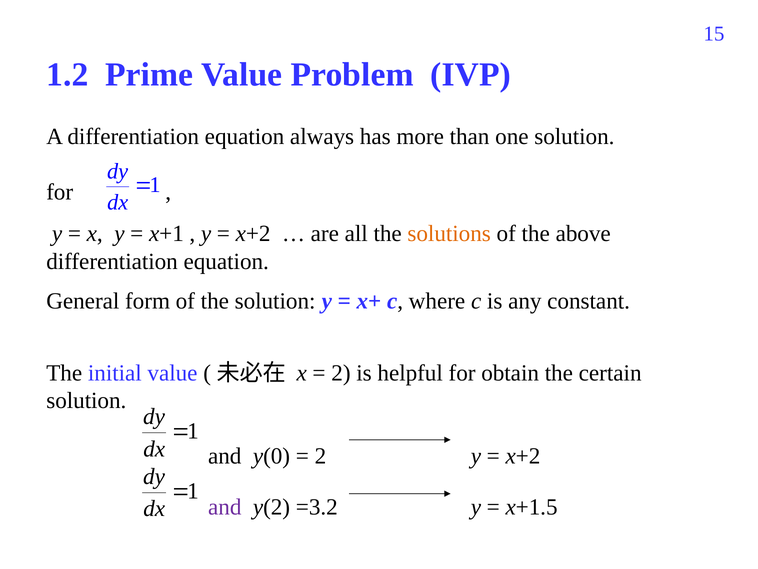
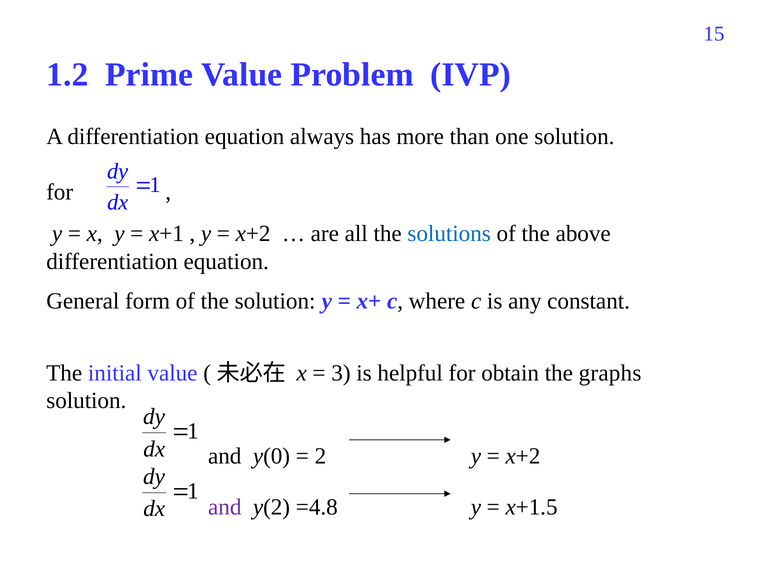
solutions colour: orange -> blue (449, 234)
2: 2 -> 3 (341, 373)
certain: certain -> graphs (610, 373)
=3.2: =3.2 -> =4.8 (317, 507)
